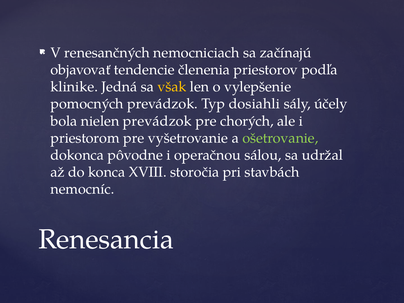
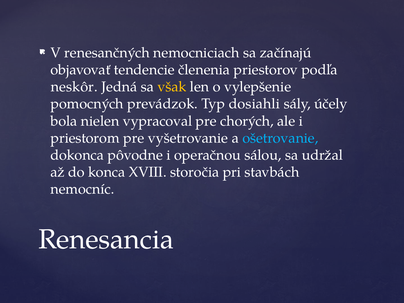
klinike: klinike -> neskôr (74, 87)
nielen prevádzok: prevádzok -> vypracoval (158, 121)
ošetrovanie colour: light green -> light blue (280, 138)
